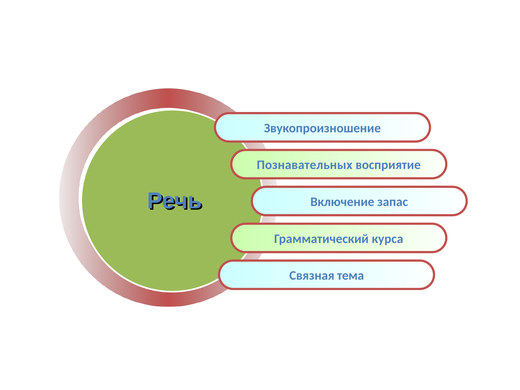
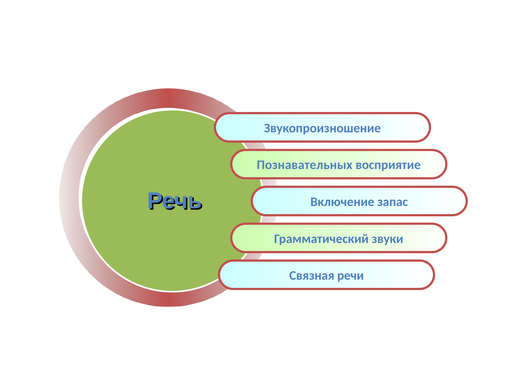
курса: курса -> звуки (388, 239)
тема: тема -> речи (351, 276)
